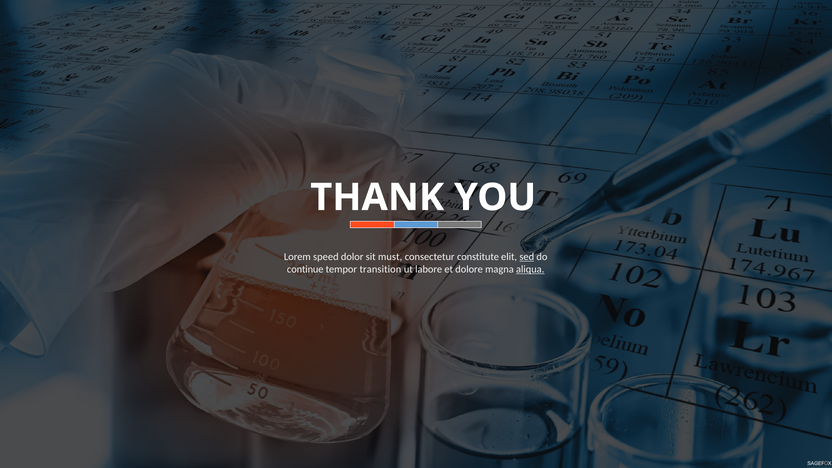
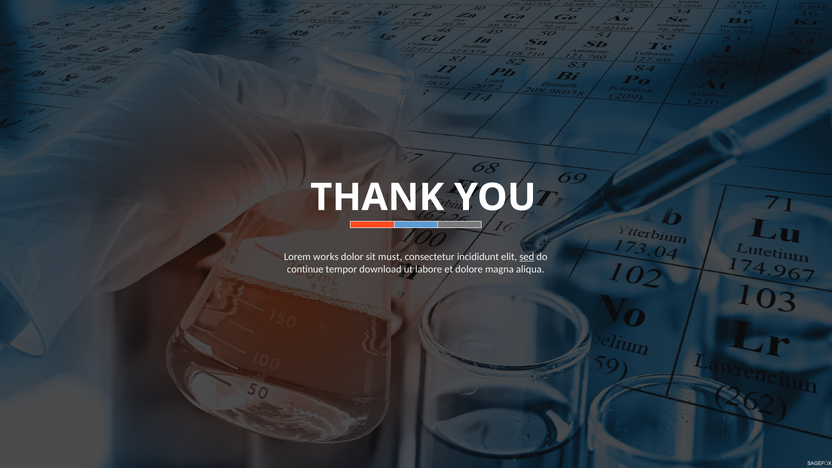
speed: speed -> works (326, 257)
constitute: constitute -> incididunt (478, 257)
transition: transition -> download (380, 269)
aliqua underline: present -> none (530, 269)
